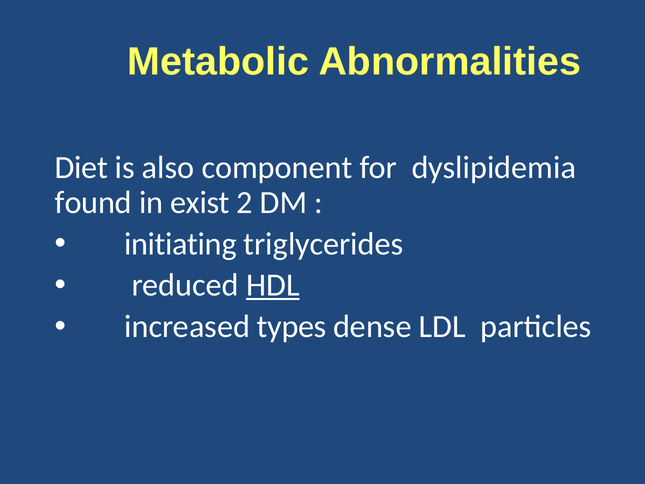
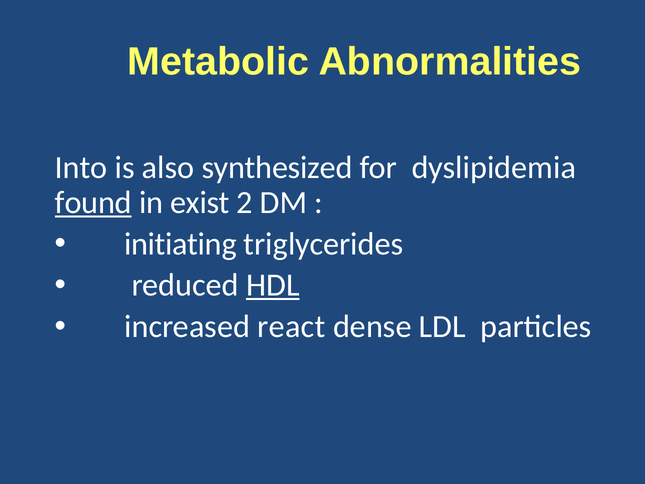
Diet: Diet -> Into (81, 168)
component: component -> synthesized (277, 168)
found underline: none -> present (93, 203)
types: types -> react (291, 326)
